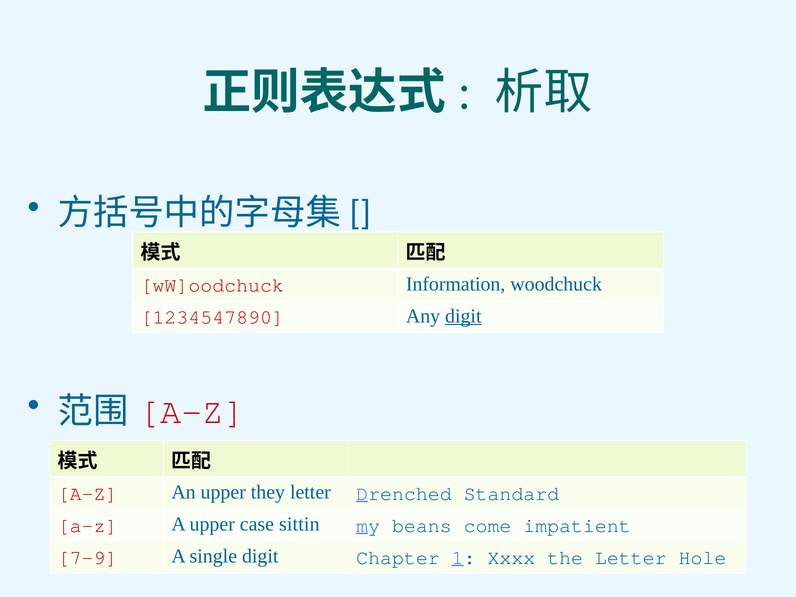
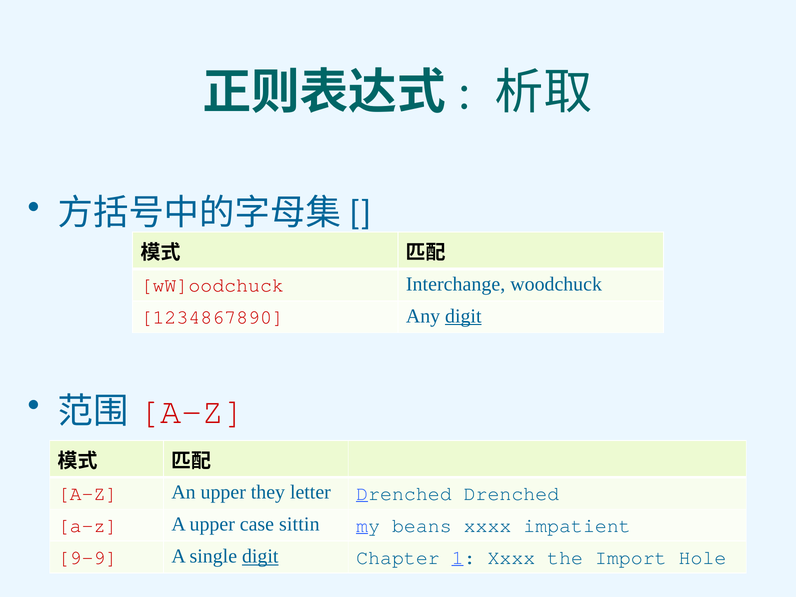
Information: Information -> Interchange (456, 284)
1234547890: 1234547890 -> 1234867890 (212, 317)
Drenched Standard: Standard -> Drenched (511, 494)
beans come: come -> xxxx (488, 526)
7-9: 7-9 -> 9-9 (88, 558)
digit underline: none -> present (260, 556)
the Letter: Letter -> Import (631, 558)
